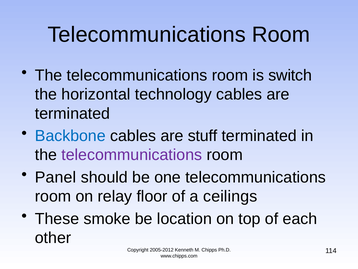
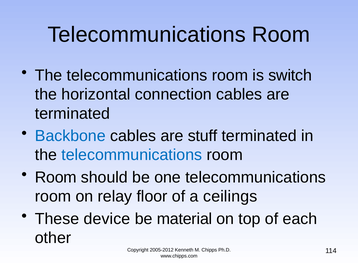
technology: technology -> connection (173, 94)
telecommunications colour: purple -> blue (132, 155)
Panel: Panel -> Room (56, 177)
smoke: smoke -> device (107, 218)
location: location -> material (185, 218)
